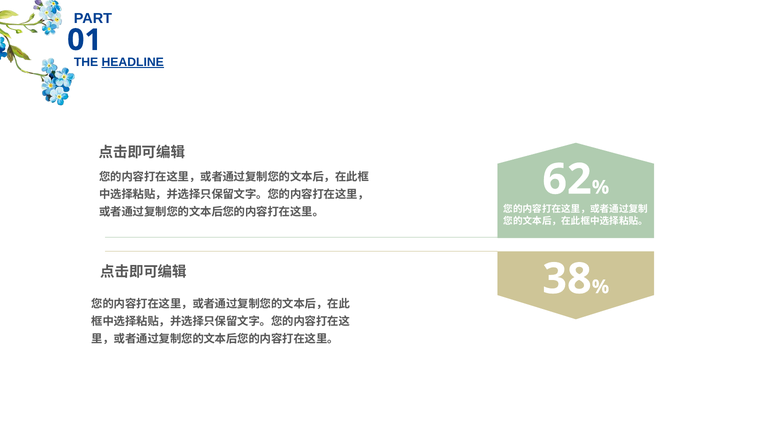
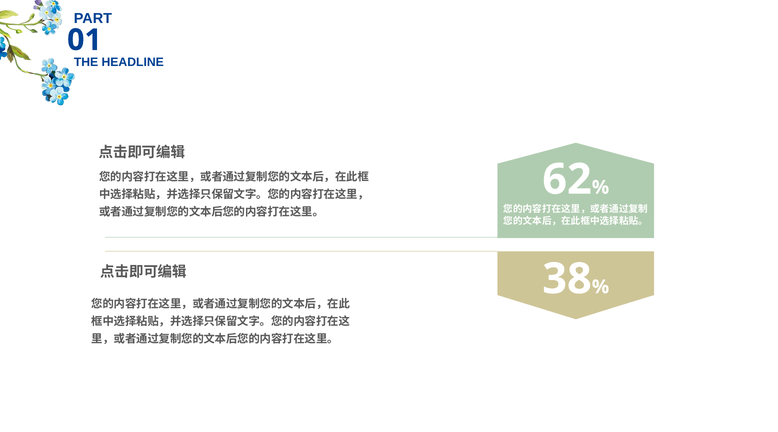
HEADLINE underline: present -> none (133, 62)
